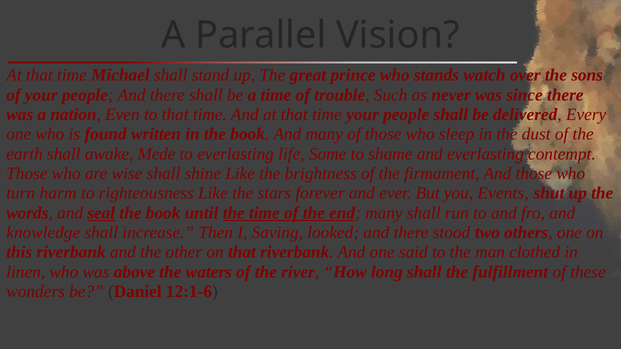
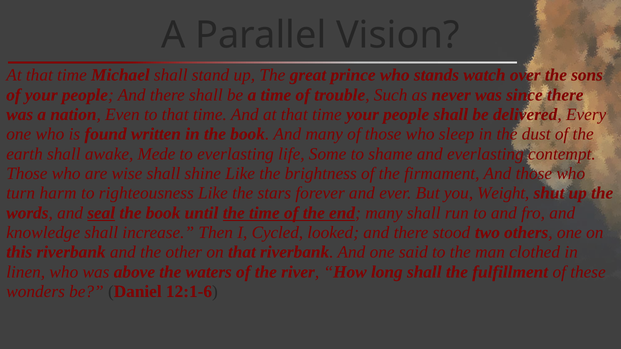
Events: Events -> Weight (503, 193)
Saving: Saving -> Cycled (277, 233)
